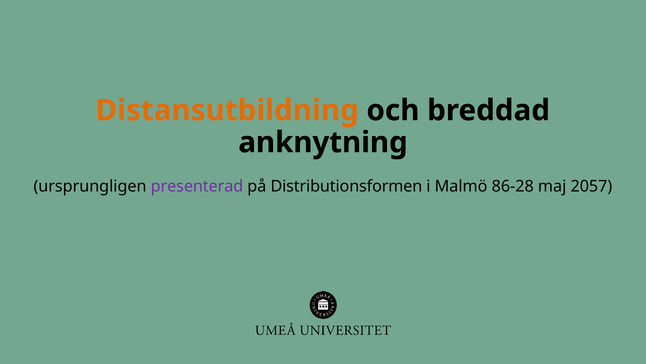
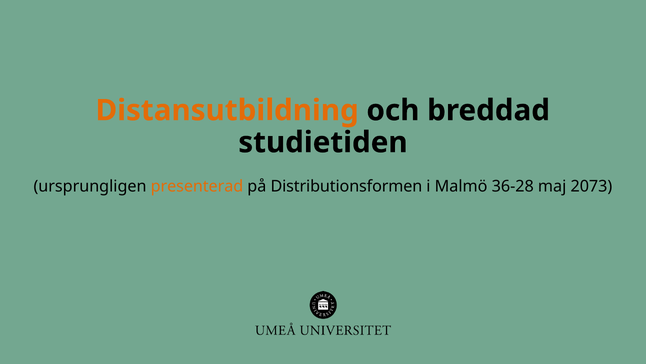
anknytning: anknytning -> studietiden (323, 142)
presenterad colour: purple -> orange (197, 186)
86-28: 86-28 -> 36-28 (513, 186)
2057: 2057 -> 2073 (591, 186)
